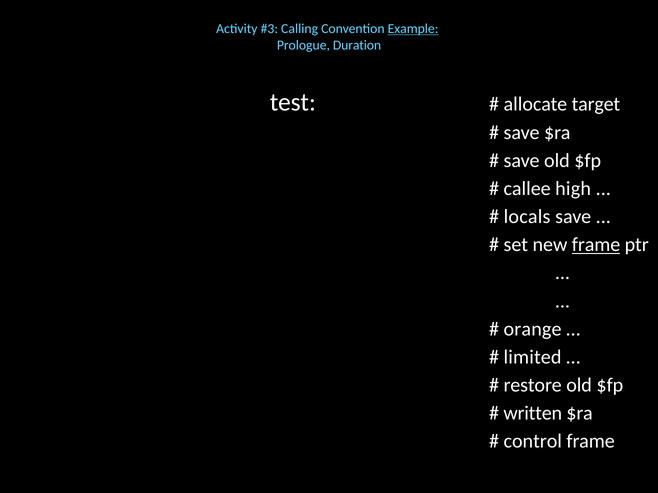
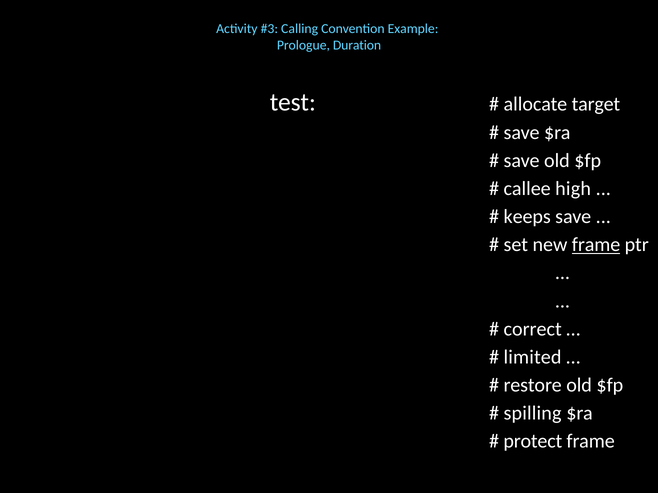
Example underline: present -> none (413, 29)
locals: locals -> keeps (527, 217)
orange: orange -> correct (533, 329)
written: written -> spilling (533, 414)
control: control -> protect (533, 442)
